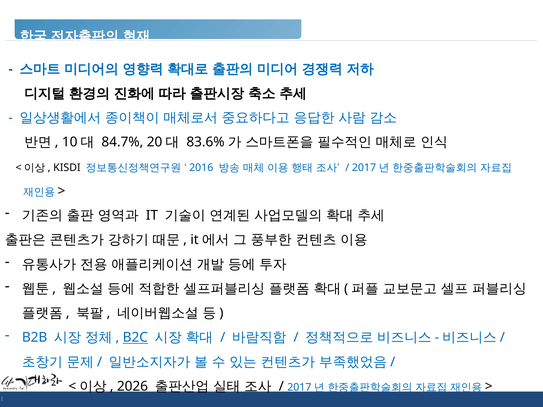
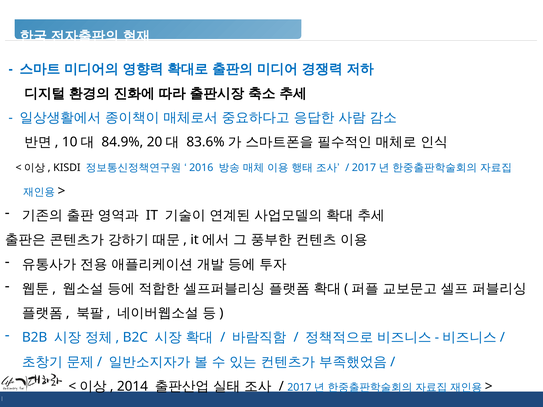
84.7%: 84.7% -> 84.9% (122, 142)
B2C underline: present -> none (135, 338)
2026: 2026 -> 2014 (132, 387)
